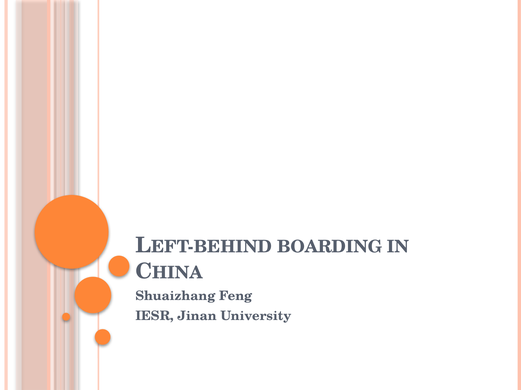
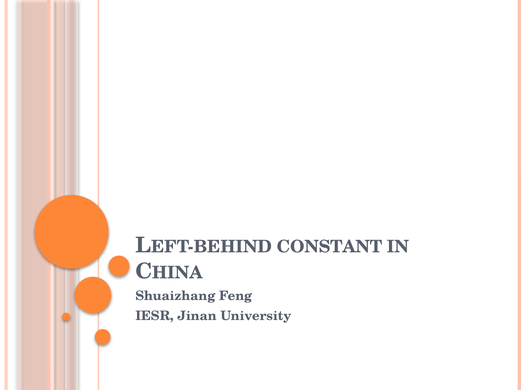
BOARDING: BOARDING -> CONSTANT (330, 247)
